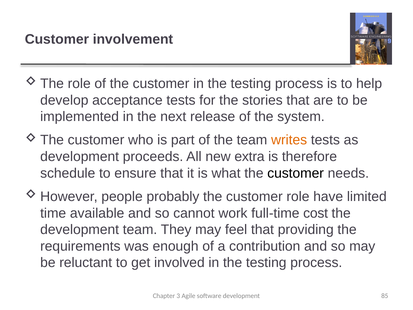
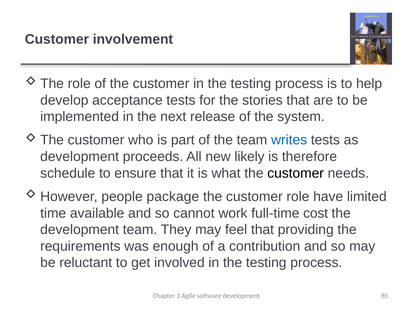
writes colour: orange -> blue (289, 140)
extra: extra -> likely (249, 157)
probably: probably -> package (173, 196)
